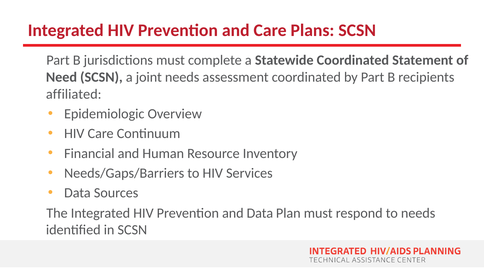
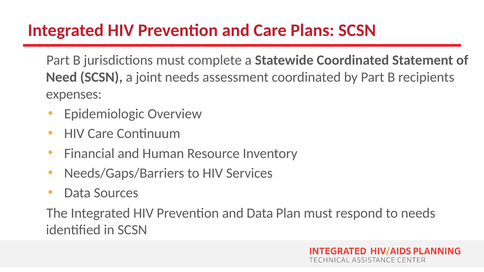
affiliated: affiliated -> expenses (74, 94)
